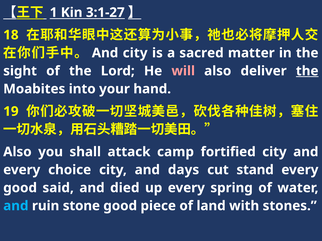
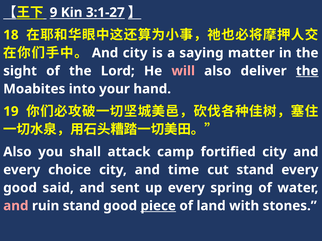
1: 1 -> 9 (54, 13)
sacred: sacred -> saying (201, 53)
days: days -> time (184, 170)
died: died -> sent (125, 188)
and colour: light blue -> pink (16, 206)
ruin stone: stone -> stand (81, 206)
piece underline: none -> present (158, 206)
